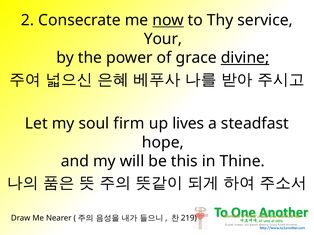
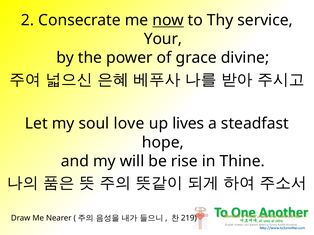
divine underline: present -> none (245, 58)
firm: firm -> love (129, 124)
this: this -> rise (184, 161)
